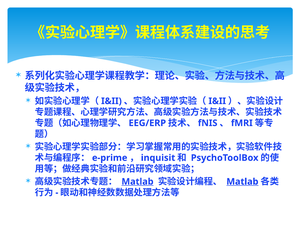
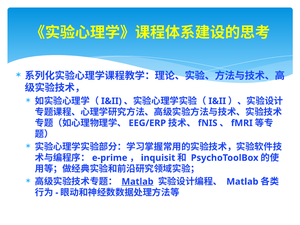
Matlab underline: present -> none (242, 182)
